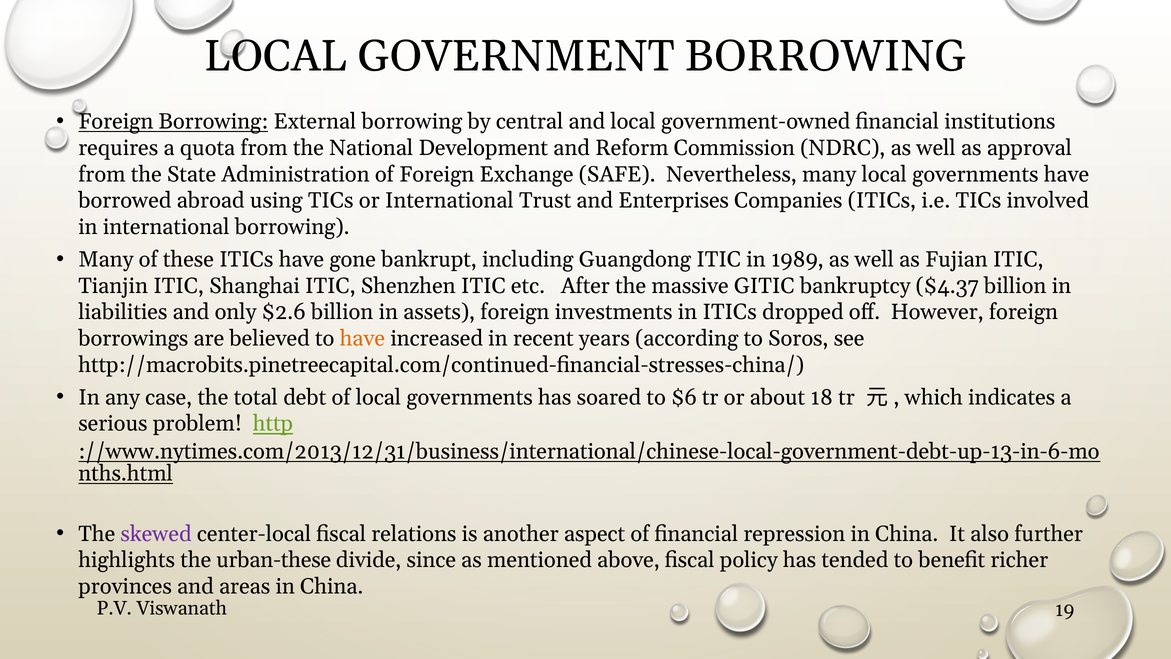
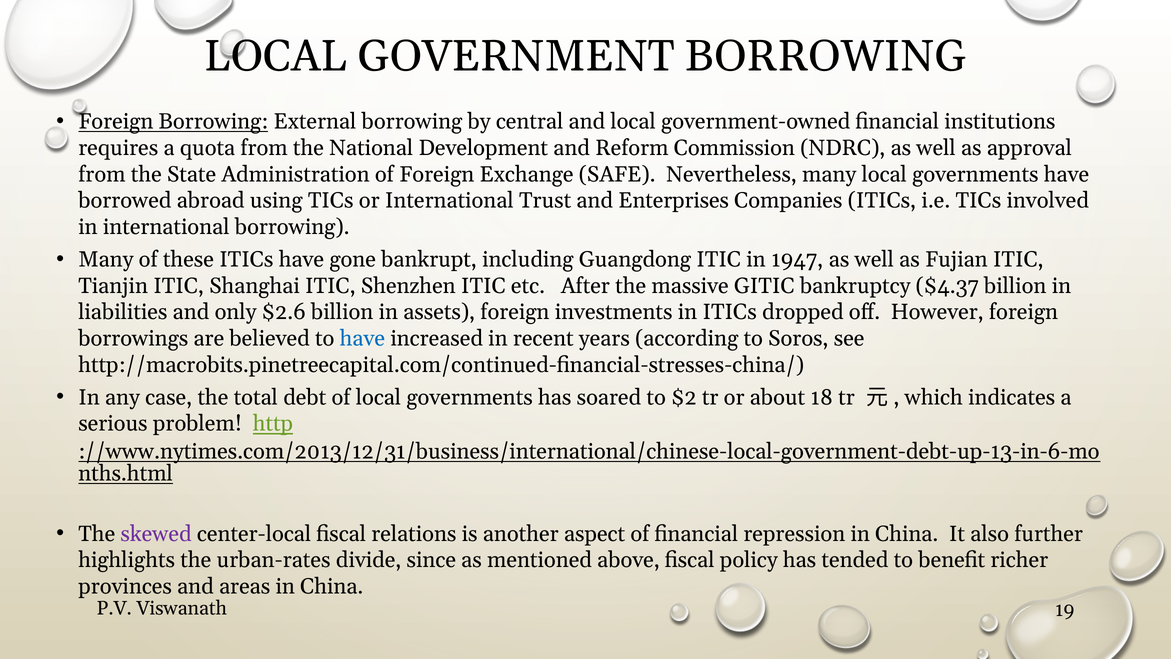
1989: 1989 -> 1947 (797, 259)
have colour: orange -> blue (362, 338)
$6: $6 -> $2 (684, 397)
urban-these: urban-these -> urban-rates (274, 560)
